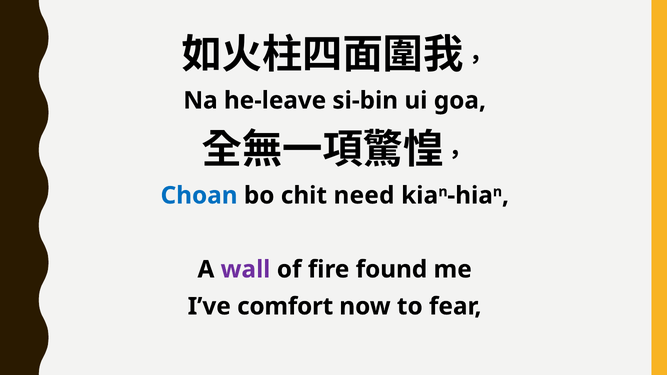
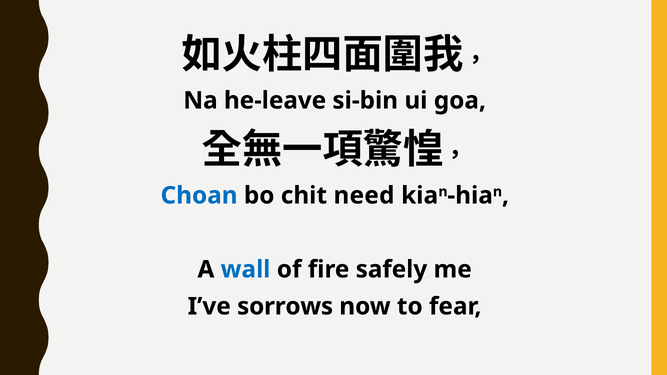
wall colour: purple -> blue (246, 270)
found: found -> safely (391, 270)
comfort: comfort -> sorrows (285, 307)
